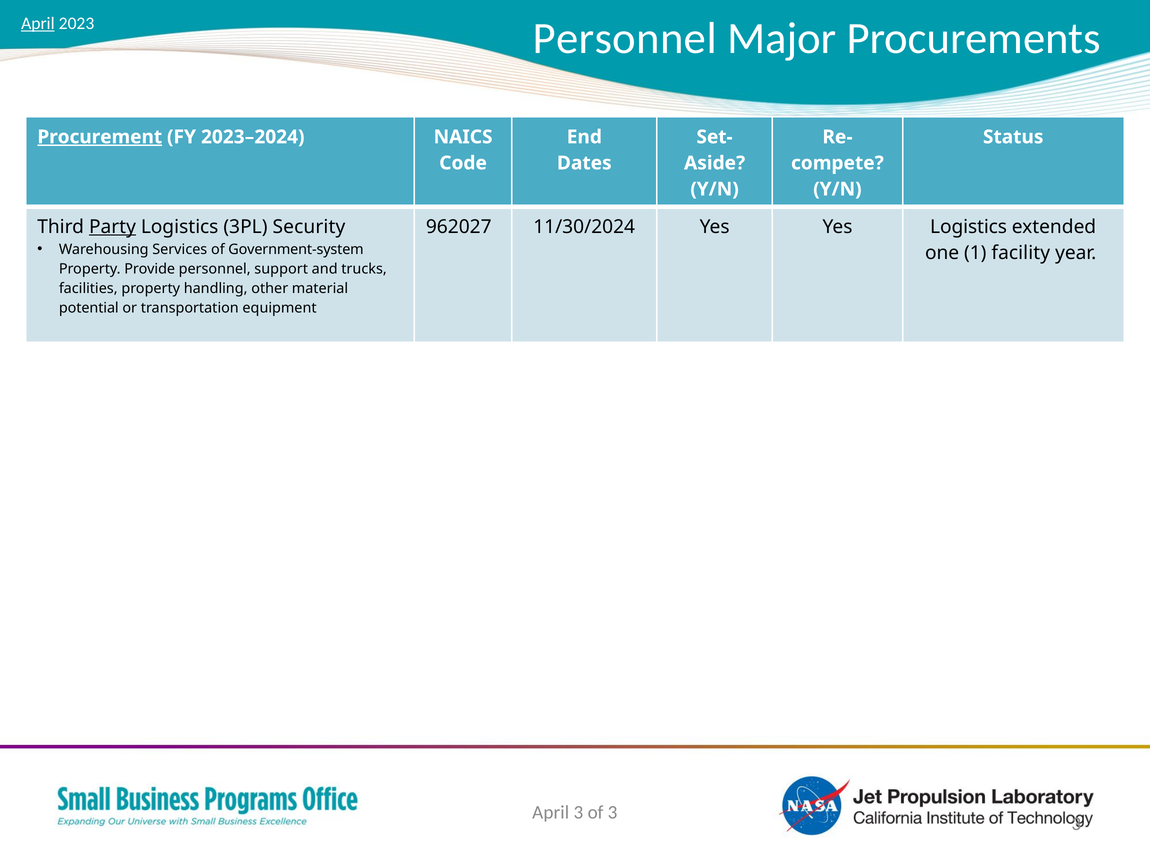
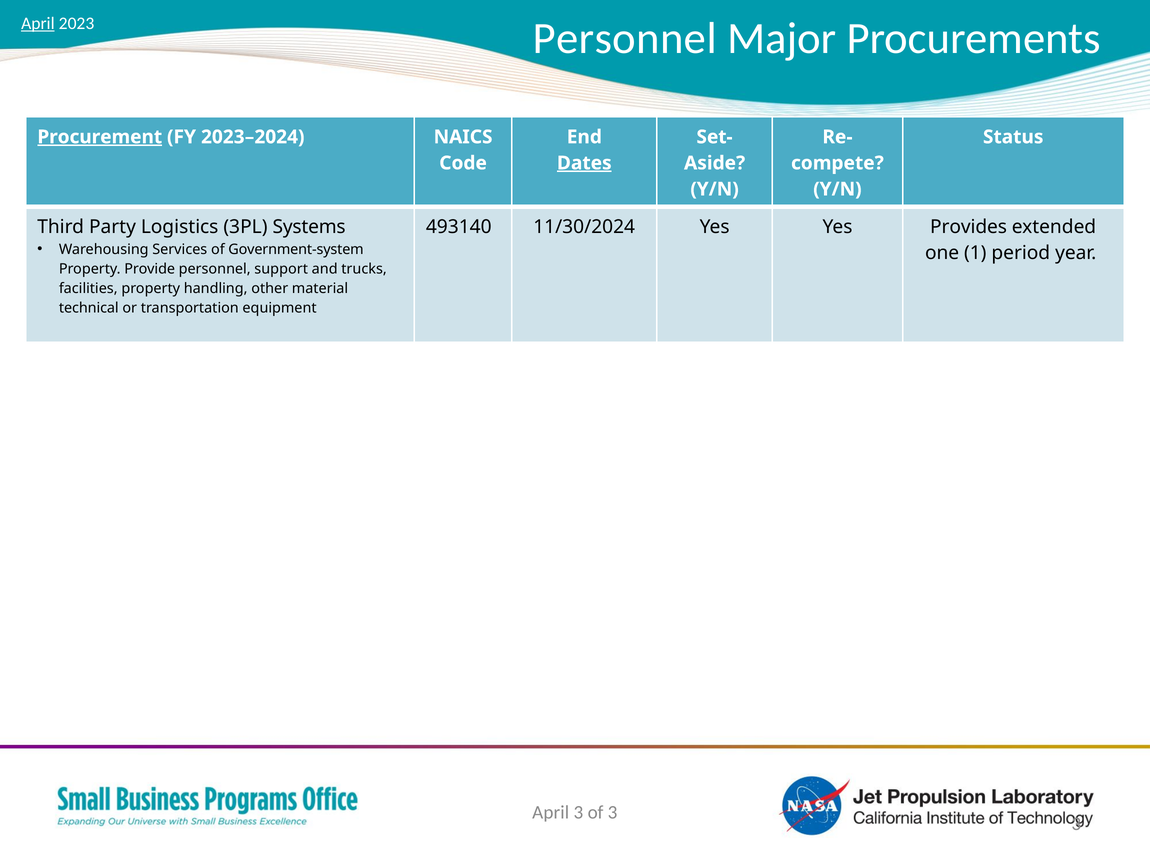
Dates underline: none -> present (584, 163)
Party underline: present -> none (112, 227)
Security: Security -> Systems (309, 227)
962027: 962027 -> 493140 (459, 227)
Yes Logistics: Logistics -> Provides (969, 227)
facility: facility -> period (1021, 253)
potential: potential -> technical (89, 308)
